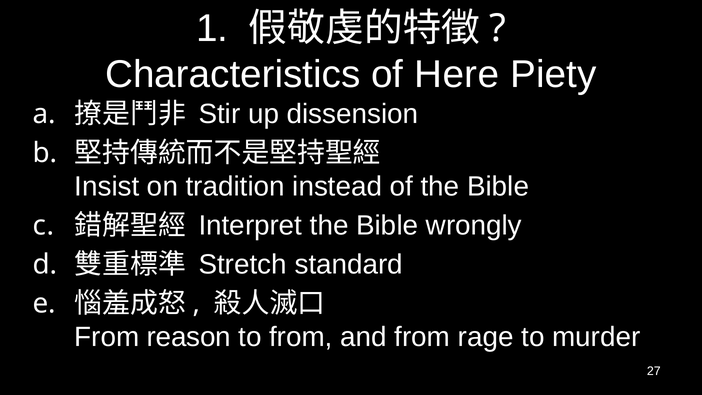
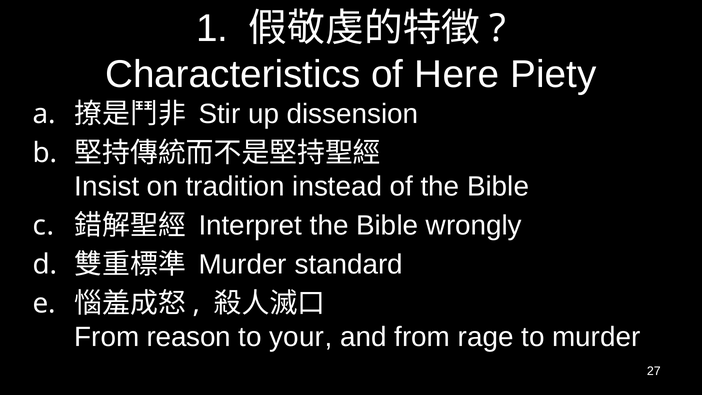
Stretch: Stretch -> Murder (243, 264)
to from: from -> your (301, 337)
